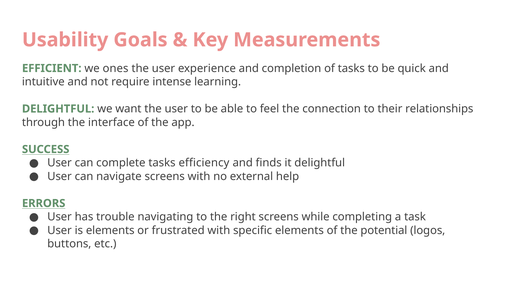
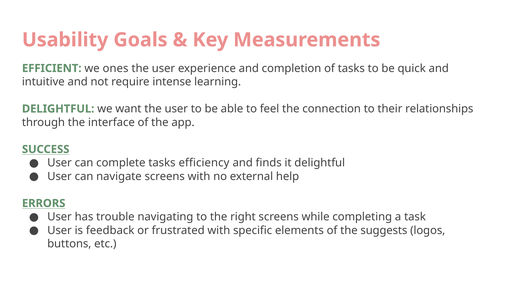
is elements: elements -> feedback (110, 231)
potential: potential -> suggests (384, 231)
